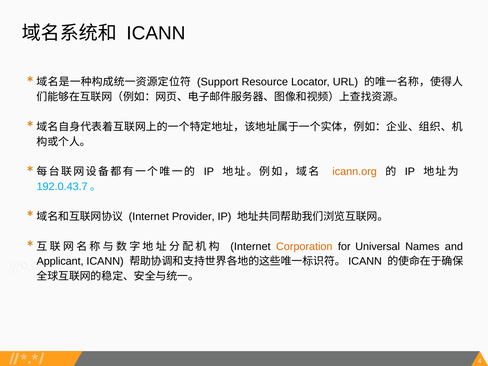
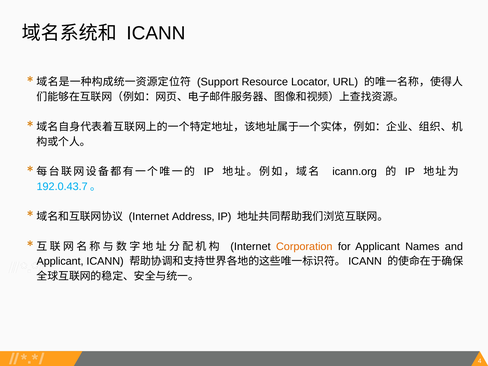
icann.org colour: orange -> black (355, 172)
Provider: Provider -> Address (193, 217)
for Universal: Universal -> Applicant (378, 246)
